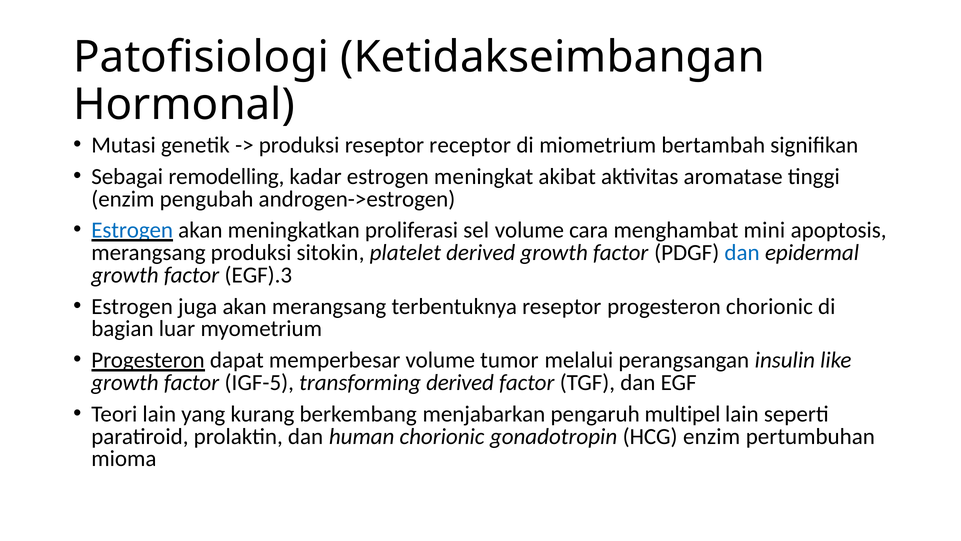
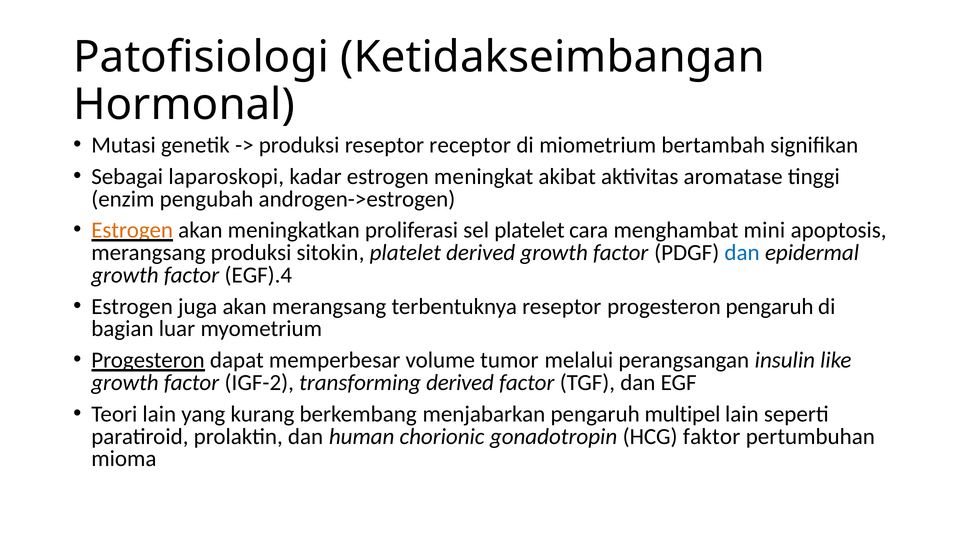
remodelling: remodelling -> laparoskopi (226, 176)
Estrogen colour: blue -> orange (132, 230)
sel volume: volume -> platelet (529, 230)
EGF).3: EGF).3 -> EGF).4 (258, 275)
progesteron chorionic: chorionic -> pengaruh (770, 306)
IGF-5: IGF-5 -> IGF-2 (259, 382)
HCG enzim: enzim -> faktor (712, 436)
